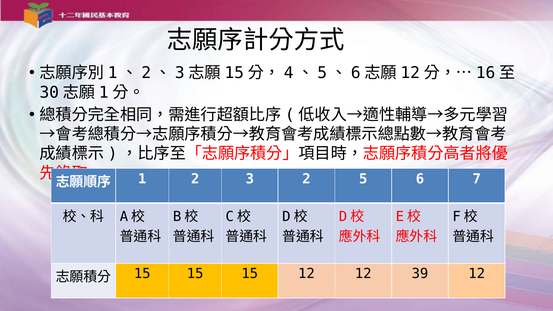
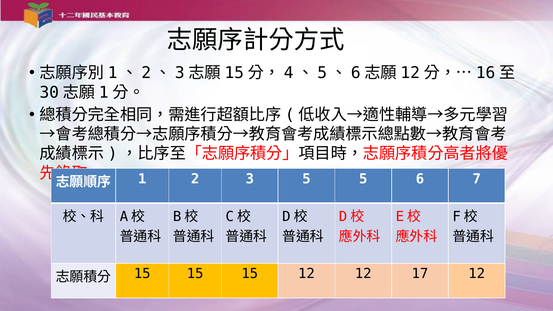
3 2: 2 -> 5 (306, 179)
39: 39 -> 17 (420, 274)
